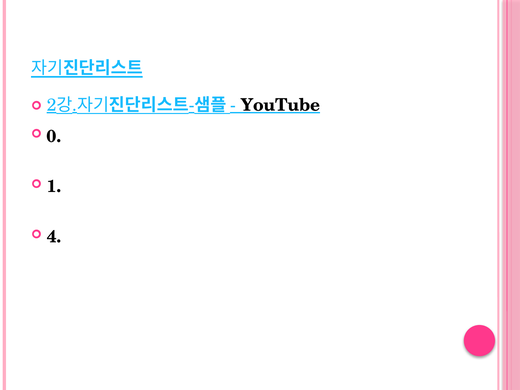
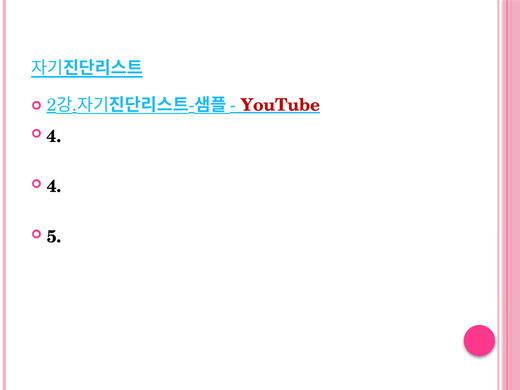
YouTube colour: black -> red (280, 105)
0: 0 -> 4 (54, 136)
1: 1 -> 4 (54, 187)
4: 4 -> 5 (54, 237)
